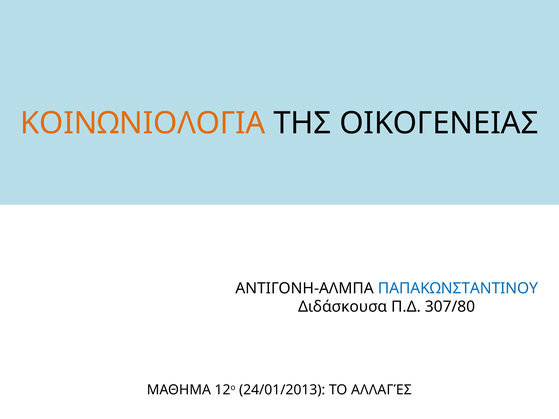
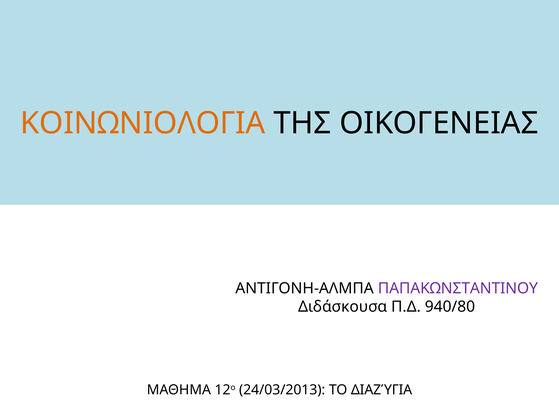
ΠΑΠΑΚΩΝΣΤΑΝΤΙΝΟΥ colour: blue -> purple (458, 288)
307/80: 307/80 -> 940/80 (450, 307)
24/01/2013: 24/01/2013 -> 24/03/2013 (282, 390)
ΑΛΛΑΓΈΣ: ΑΛΛΑΓΈΣ -> ΔΙΑΖΎΓΙΑ (382, 390)
